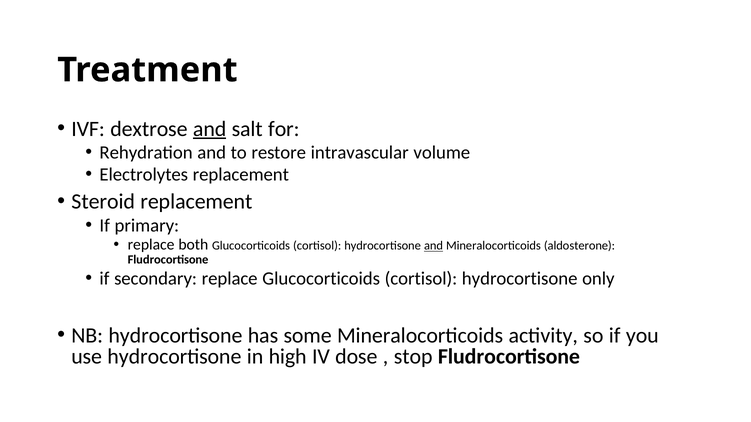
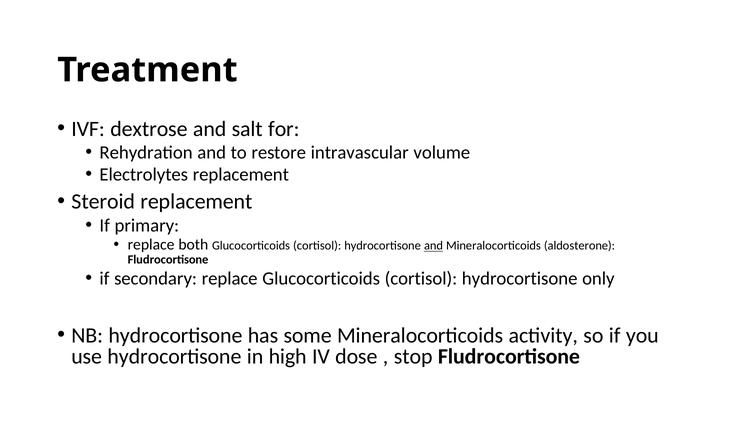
and underline: present -> none (210, 129)
